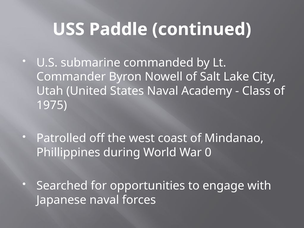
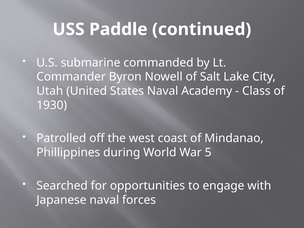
1975: 1975 -> 1930 (52, 105)
0: 0 -> 5 (208, 153)
